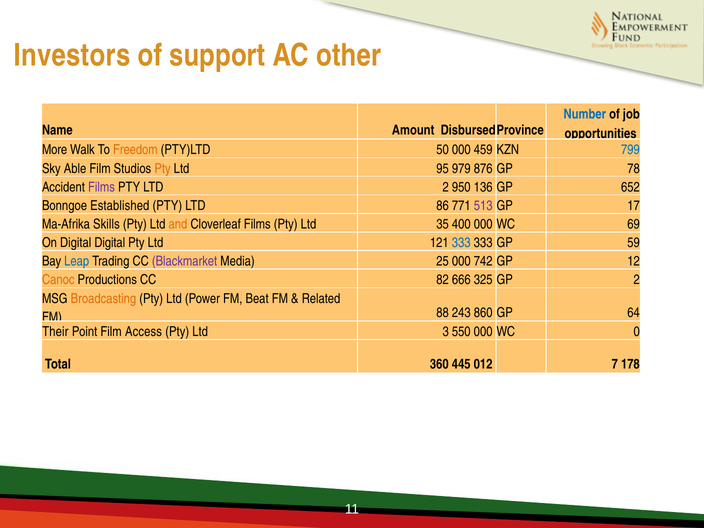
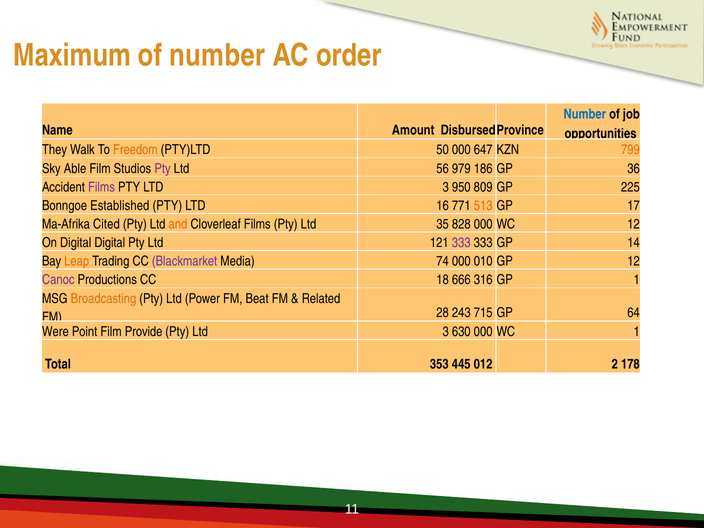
Investors: Investors -> Maximum (72, 56)
of support: support -> number (217, 56)
other: other -> order (349, 56)
More: More -> They (55, 150)
459: 459 -> 647 (483, 150)
799 colour: blue -> orange (630, 150)
Pty colour: orange -> purple (163, 169)
95: 95 -> 56 (443, 169)
876: 876 -> 186 (483, 169)
78: 78 -> 36 (634, 169)
2: 2 -> 3 (446, 187)
136: 136 -> 809 (483, 187)
652: 652 -> 225 (630, 187)
86: 86 -> 16 (443, 206)
513 colour: purple -> orange (483, 206)
Skills: Skills -> Cited (106, 224)
400: 400 -> 828 (461, 224)
WC 69: 69 -> 12 (634, 224)
333 colour: blue -> purple (461, 243)
59: 59 -> 14 (634, 243)
Leap colour: blue -> orange (77, 261)
25: 25 -> 74 (443, 261)
742: 742 -> 010 (483, 261)
Canoc colour: orange -> purple (58, 280)
82: 82 -> 18 (443, 280)
325: 325 -> 316 (483, 280)
GP 2: 2 -> 1 (637, 280)
88: 88 -> 28 (443, 313)
860: 860 -> 715 (483, 313)
Their: Their -> Were (55, 332)
Access: Access -> Provide (144, 332)
550: 550 -> 630 (461, 332)
WC 0: 0 -> 1 (637, 332)
360: 360 -> 353 (439, 364)
7: 7 -> 2 (615, 364)
